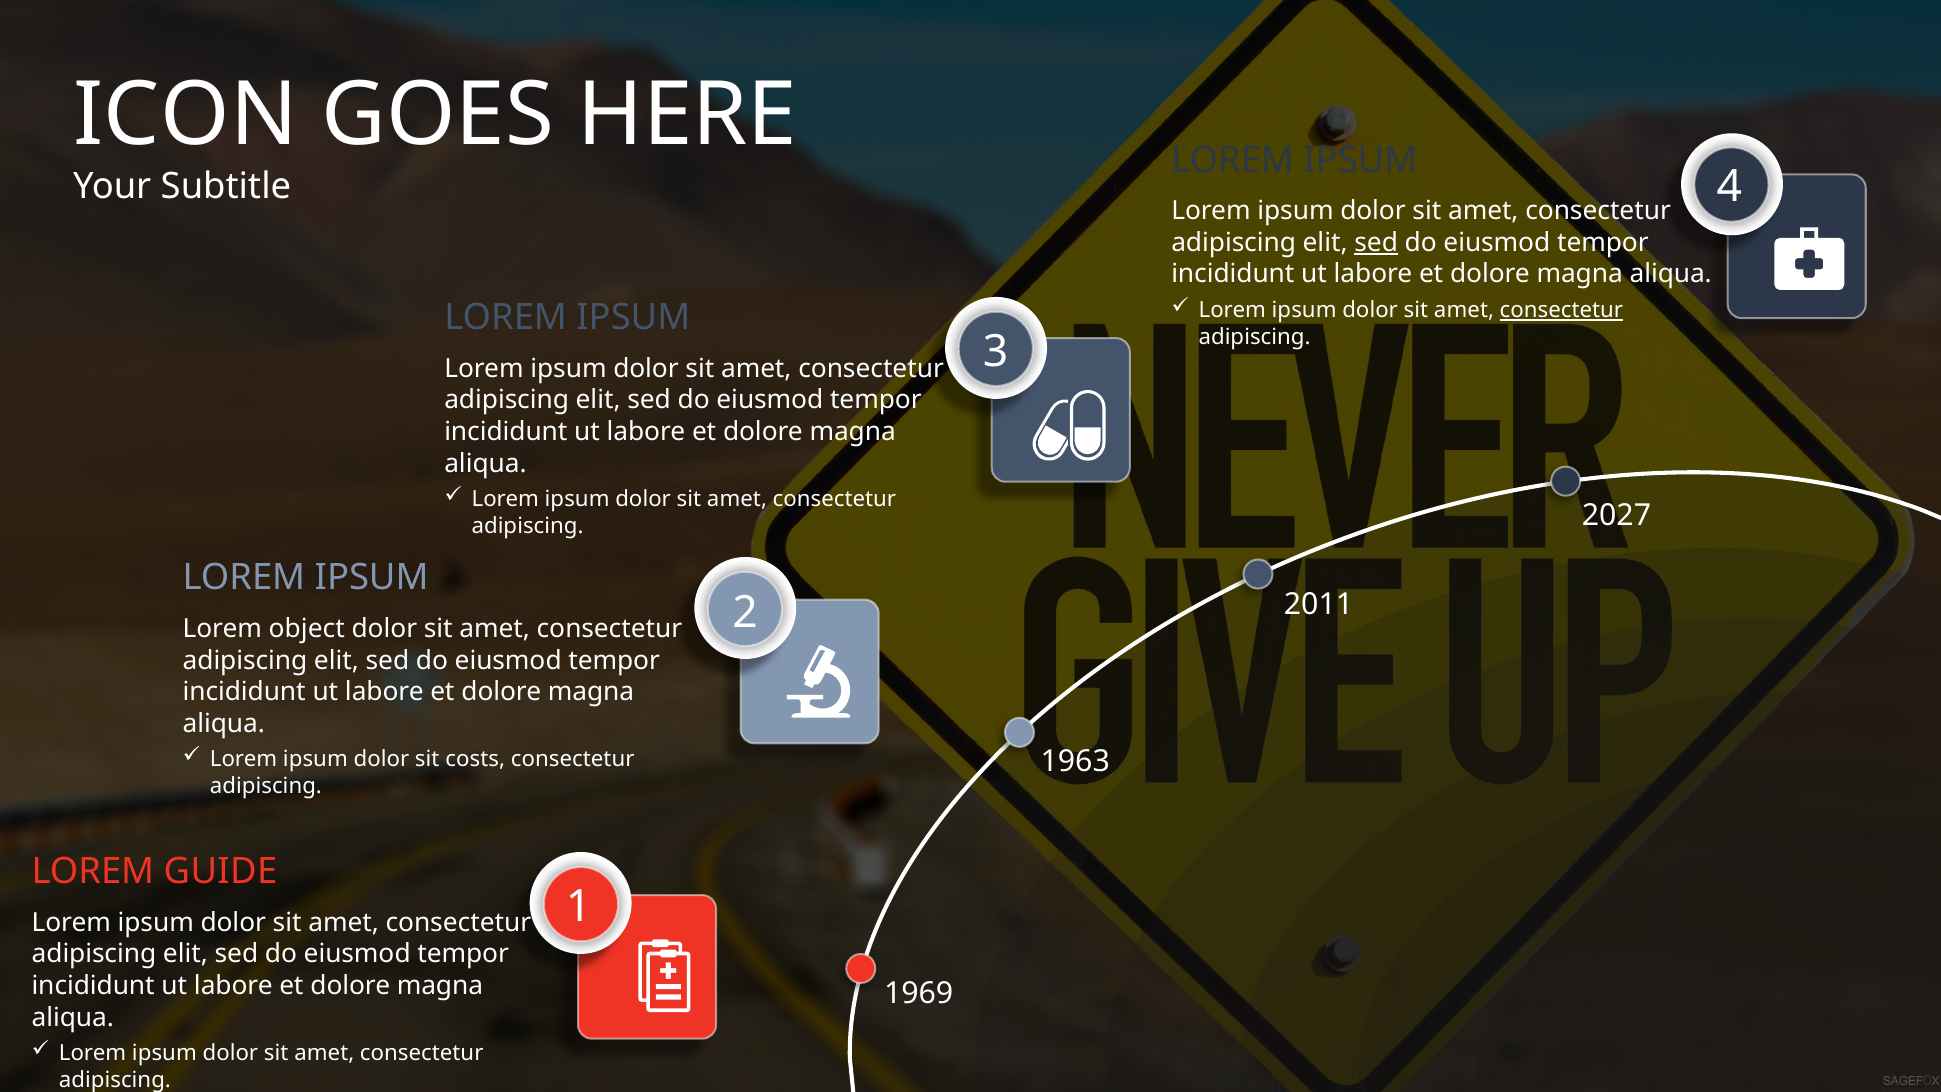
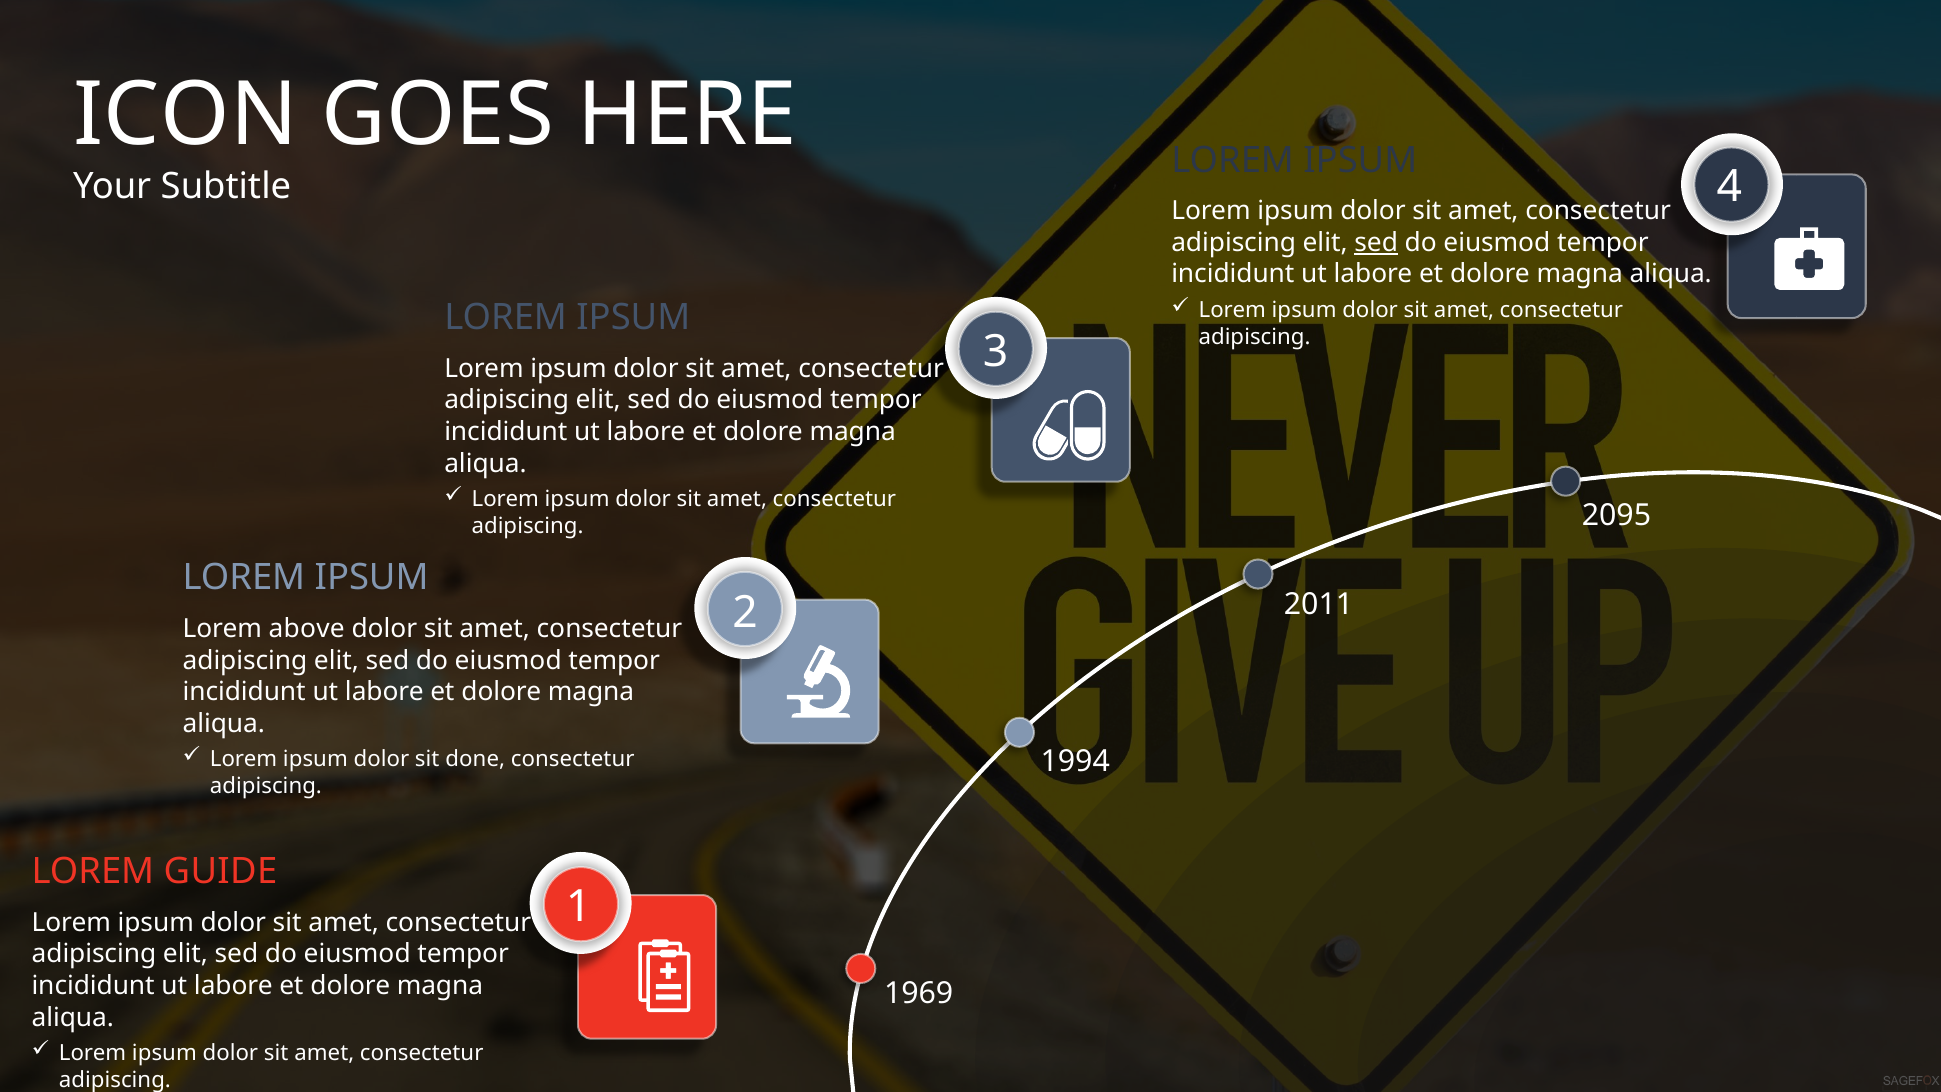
consectetur underline: present -> none (1561, 310)
2027: 2027 -> 2095 (1617, 516)
object: object -> above (307, 629)
costs: costs -> done (475, 760)
1963: 1963 -> 1994 (1075, 761)
